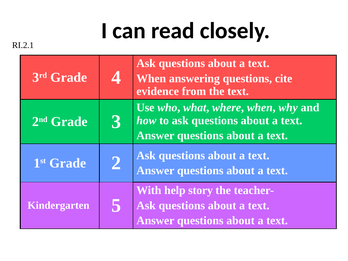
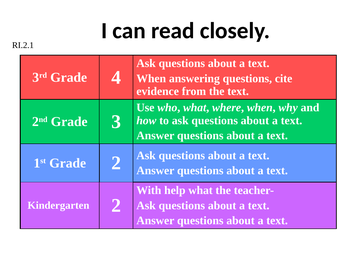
help story: story -> what (201, 190)
Kindergarten 5: 5 -> 2 (116, 206)
